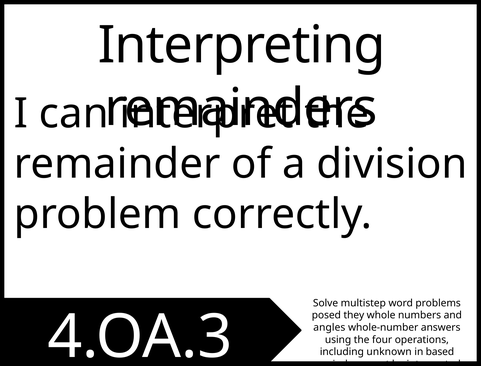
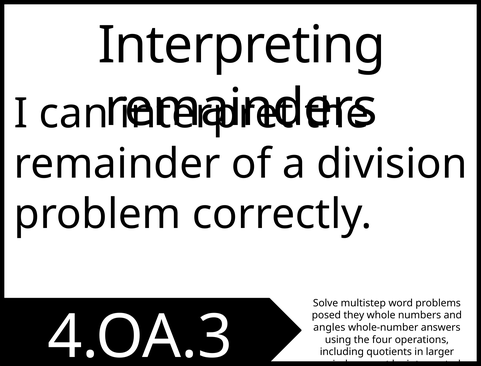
unknown: unknown -> quotients (389, 352)
based: based -> larger (440, 352)
